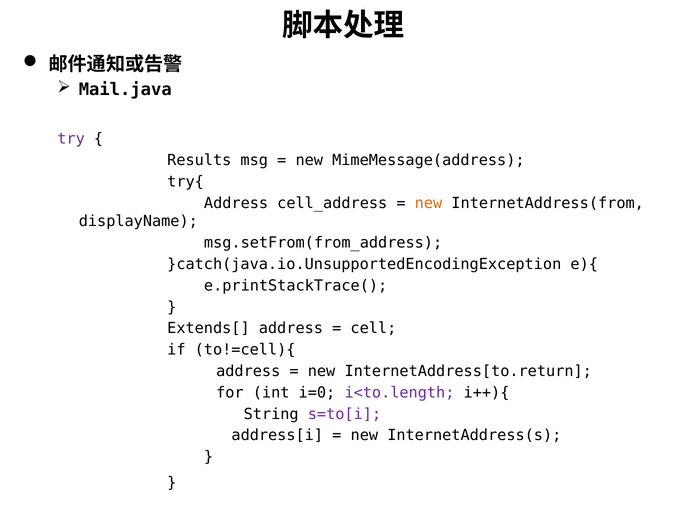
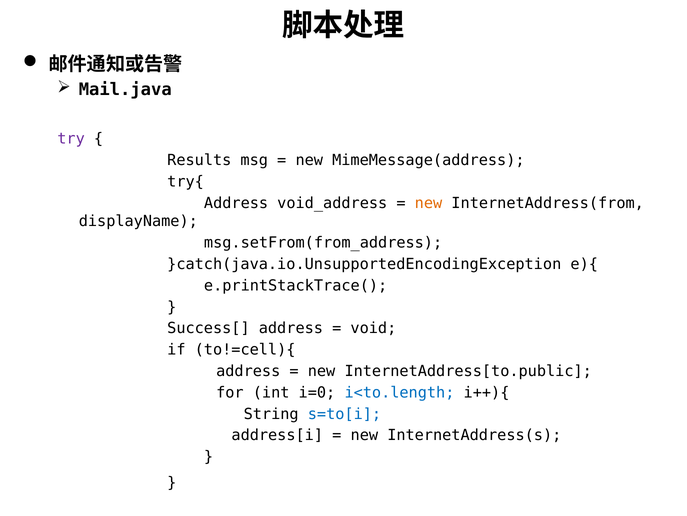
cell_address: cell_address -> void_address (332, 203)
Extends[: Extends[ -> Success[ (208, 328)
cell: cell -> void (373, 328)
InternetAddress[to.return: InternetAddress[to.return -> InternetAddress[to.public (468, 371)
i<to.length colour: purple -> blue (399, 392)
s=to[i colour: purple -> blue (344, 413)
